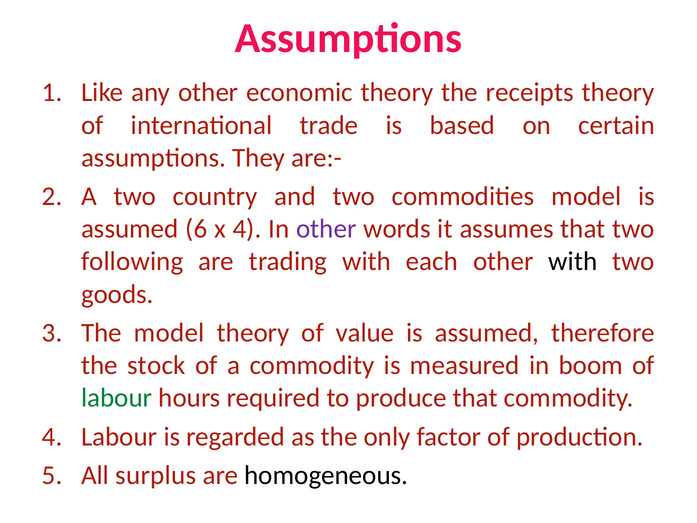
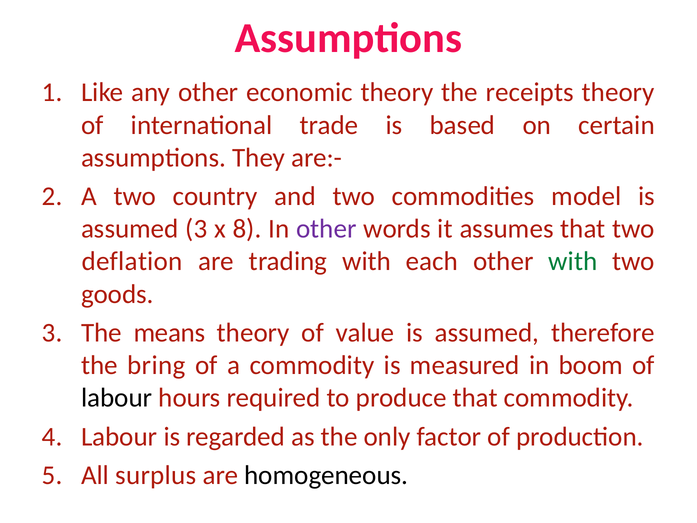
assumed 6: 6 -> 3 (196, 229)
x 4: 4 -> 8 (247, 229)
following: following -> deflation (132, 261)
with colour: black -> green (573, 261)
The model: model -> means (169, 333)
stock: stock -> bring (156, 365)
labour colour: green -> black (117, 398)
